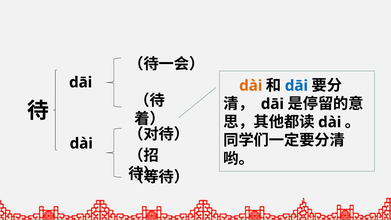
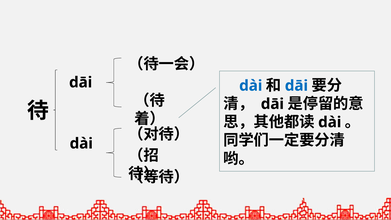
dài colour: orange -> blue (251, 86)
